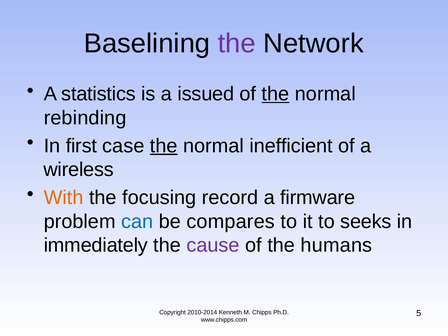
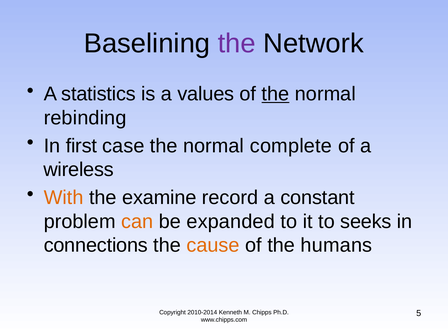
issued: issued -> values (206, 94)
the underline: present -> none (164, 146)
inefficient: inefficient -> complete (291, 146)
focusing: focusing -> examine (159, 198)
firmware: firmware -> constant (318, 198)
can colour: blue -> orange (137, 221)
compares: compares -> expanded (231, 221)
immediately: immediately -> connections (96, 245)
cause colour: purple -> orange (213, 245)
